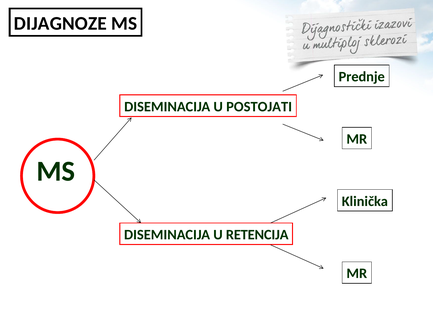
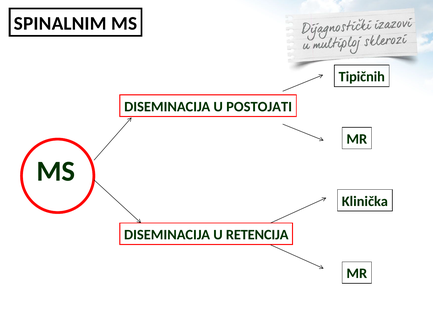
DIJAGNOZE: DIJAGNOZE -> SPINALNIM (60, 23)
Prednje: Prednje -> Tipičnih (362, 77)
